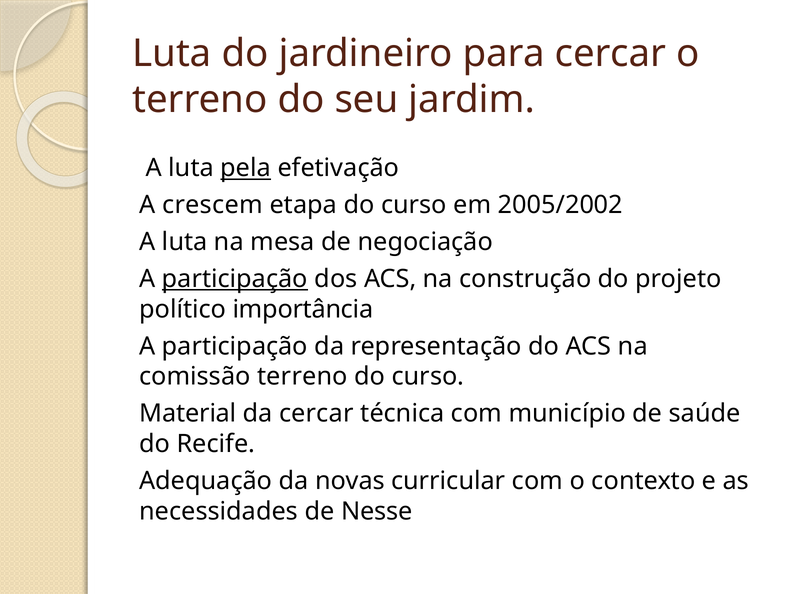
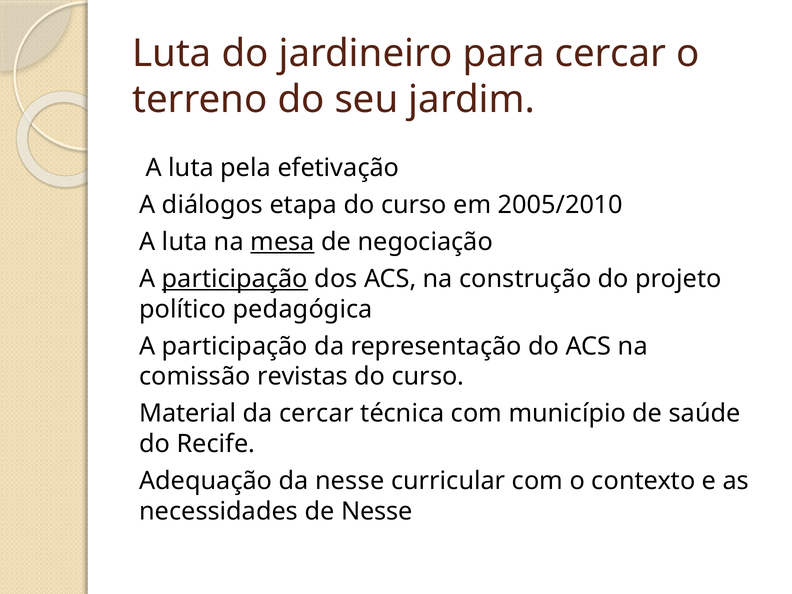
pela underline: present -> none (246, 168)
crescem: crescem -> diálogos (213, 205)
2005/2002: 2005/2002 -> 2005/2010 (560, 205)
mesa underline: none -> present (283, 242)
importância: importância -> pedagógica (303, 309)
comissão terreno: terreno -> revistas (303, 377)
da novas: novas -> nesse (350, 481)
